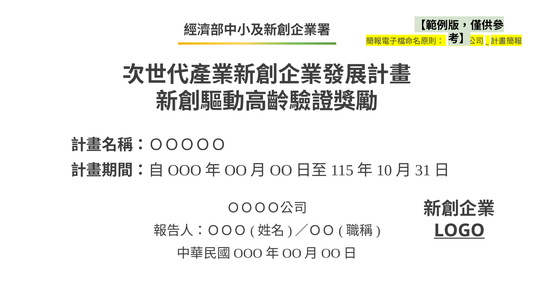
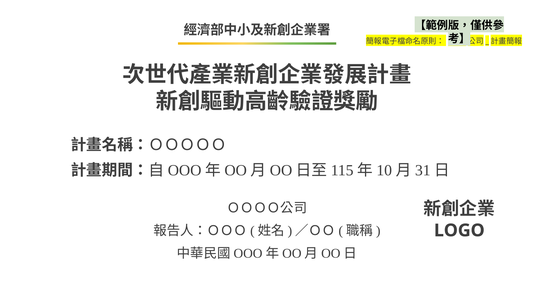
LOGO underline: present -> none (459, 231)
